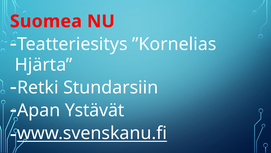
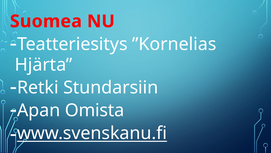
Ystävät: Ystävät -> Omista (95, 110)
